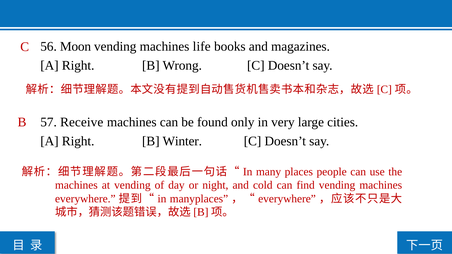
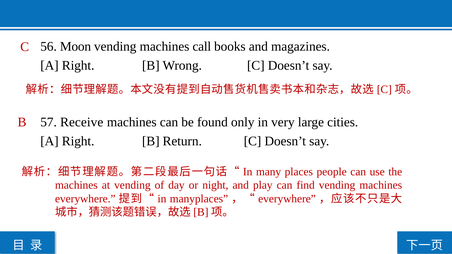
life: life -> call (202, 46)
Winter: Winter -> Return (182, 141)
cold: cold -> play (263, 185)
